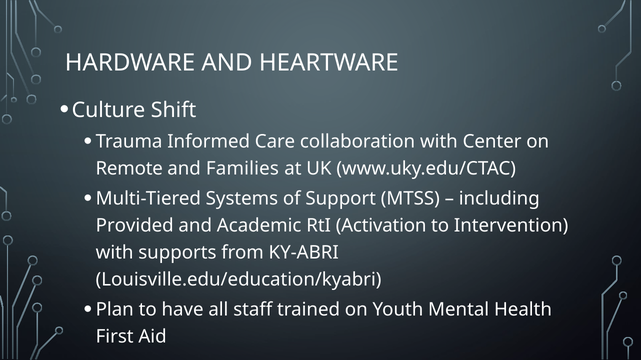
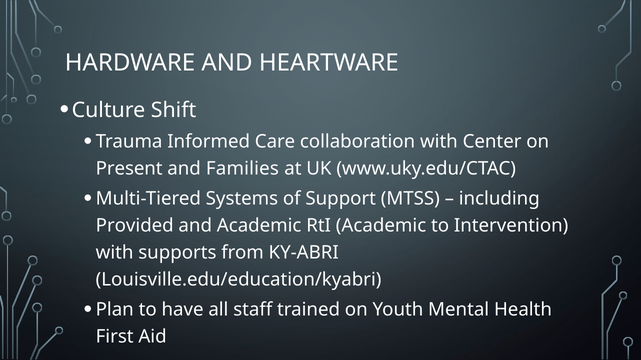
Remote: Remote -> Present (129, 169)
RtI Activation: Activation -> Academic (381, 226)
